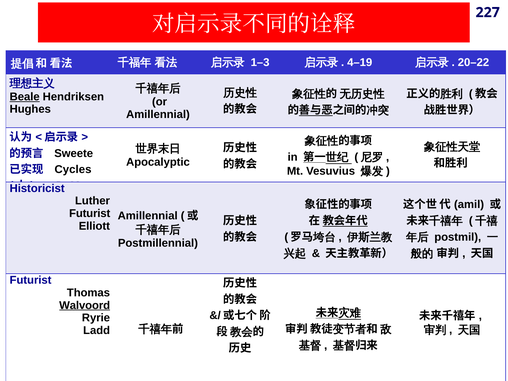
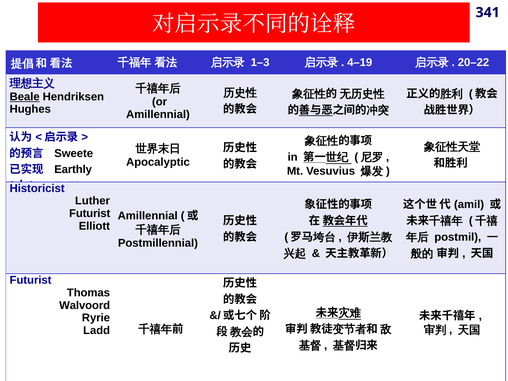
227: 227 -> 341 (488, 13)
Cycles: Cycles -> Earthly (73, 170)
Walvoord underline: present -> none (85, 305)
